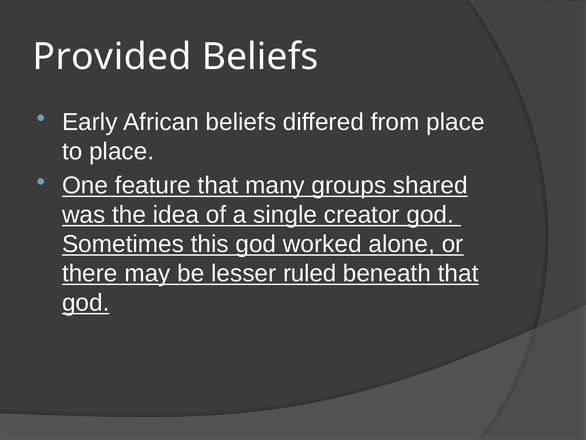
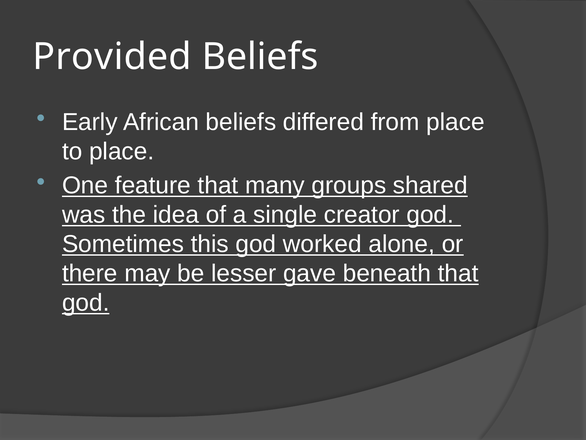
ruled: ruled -> gave (310, 273)
